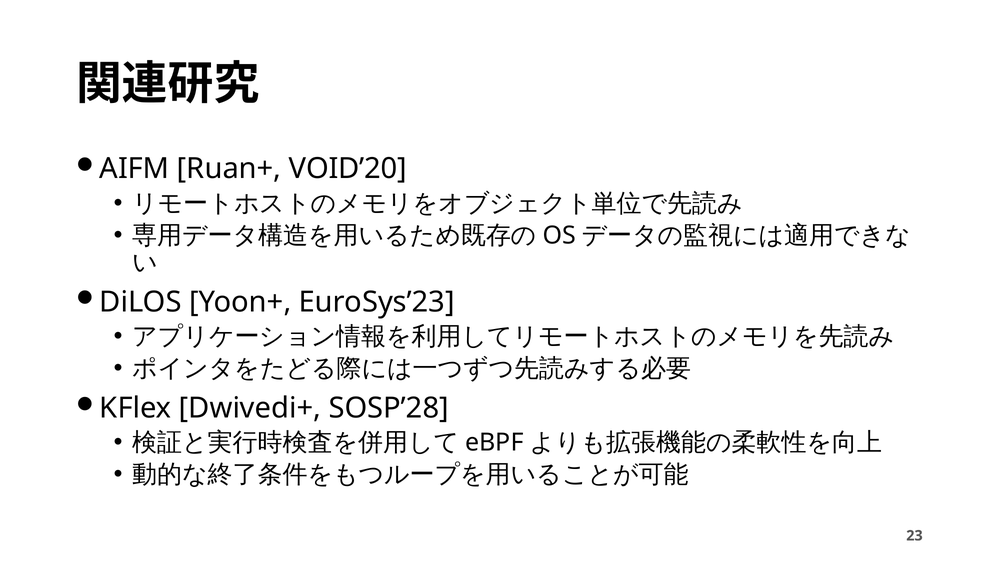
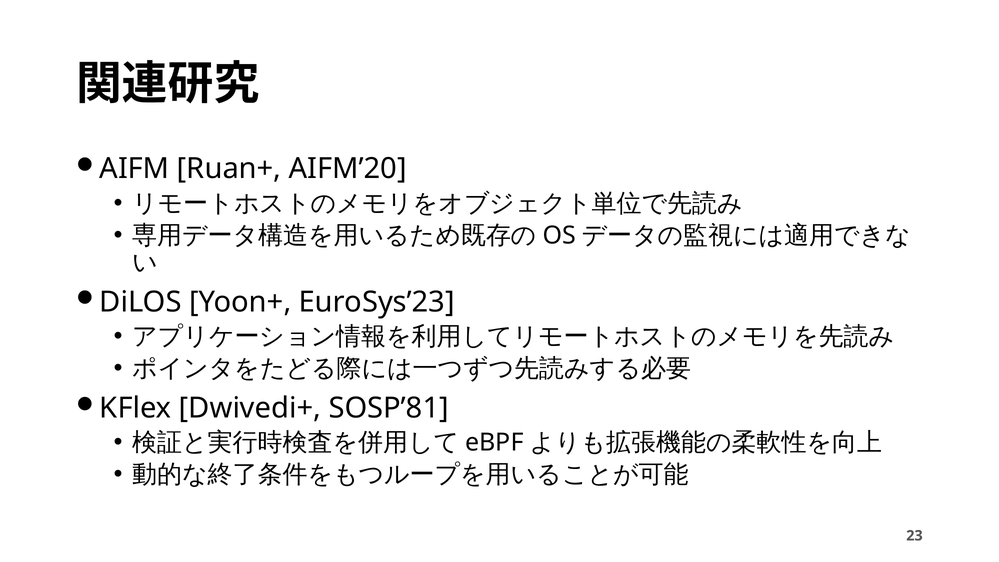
VOID’20: VOID’20 -> AIFM’20 (348, 169)
SOSP’28: SOSP’28 -> SOSP’81 (389, 408)
